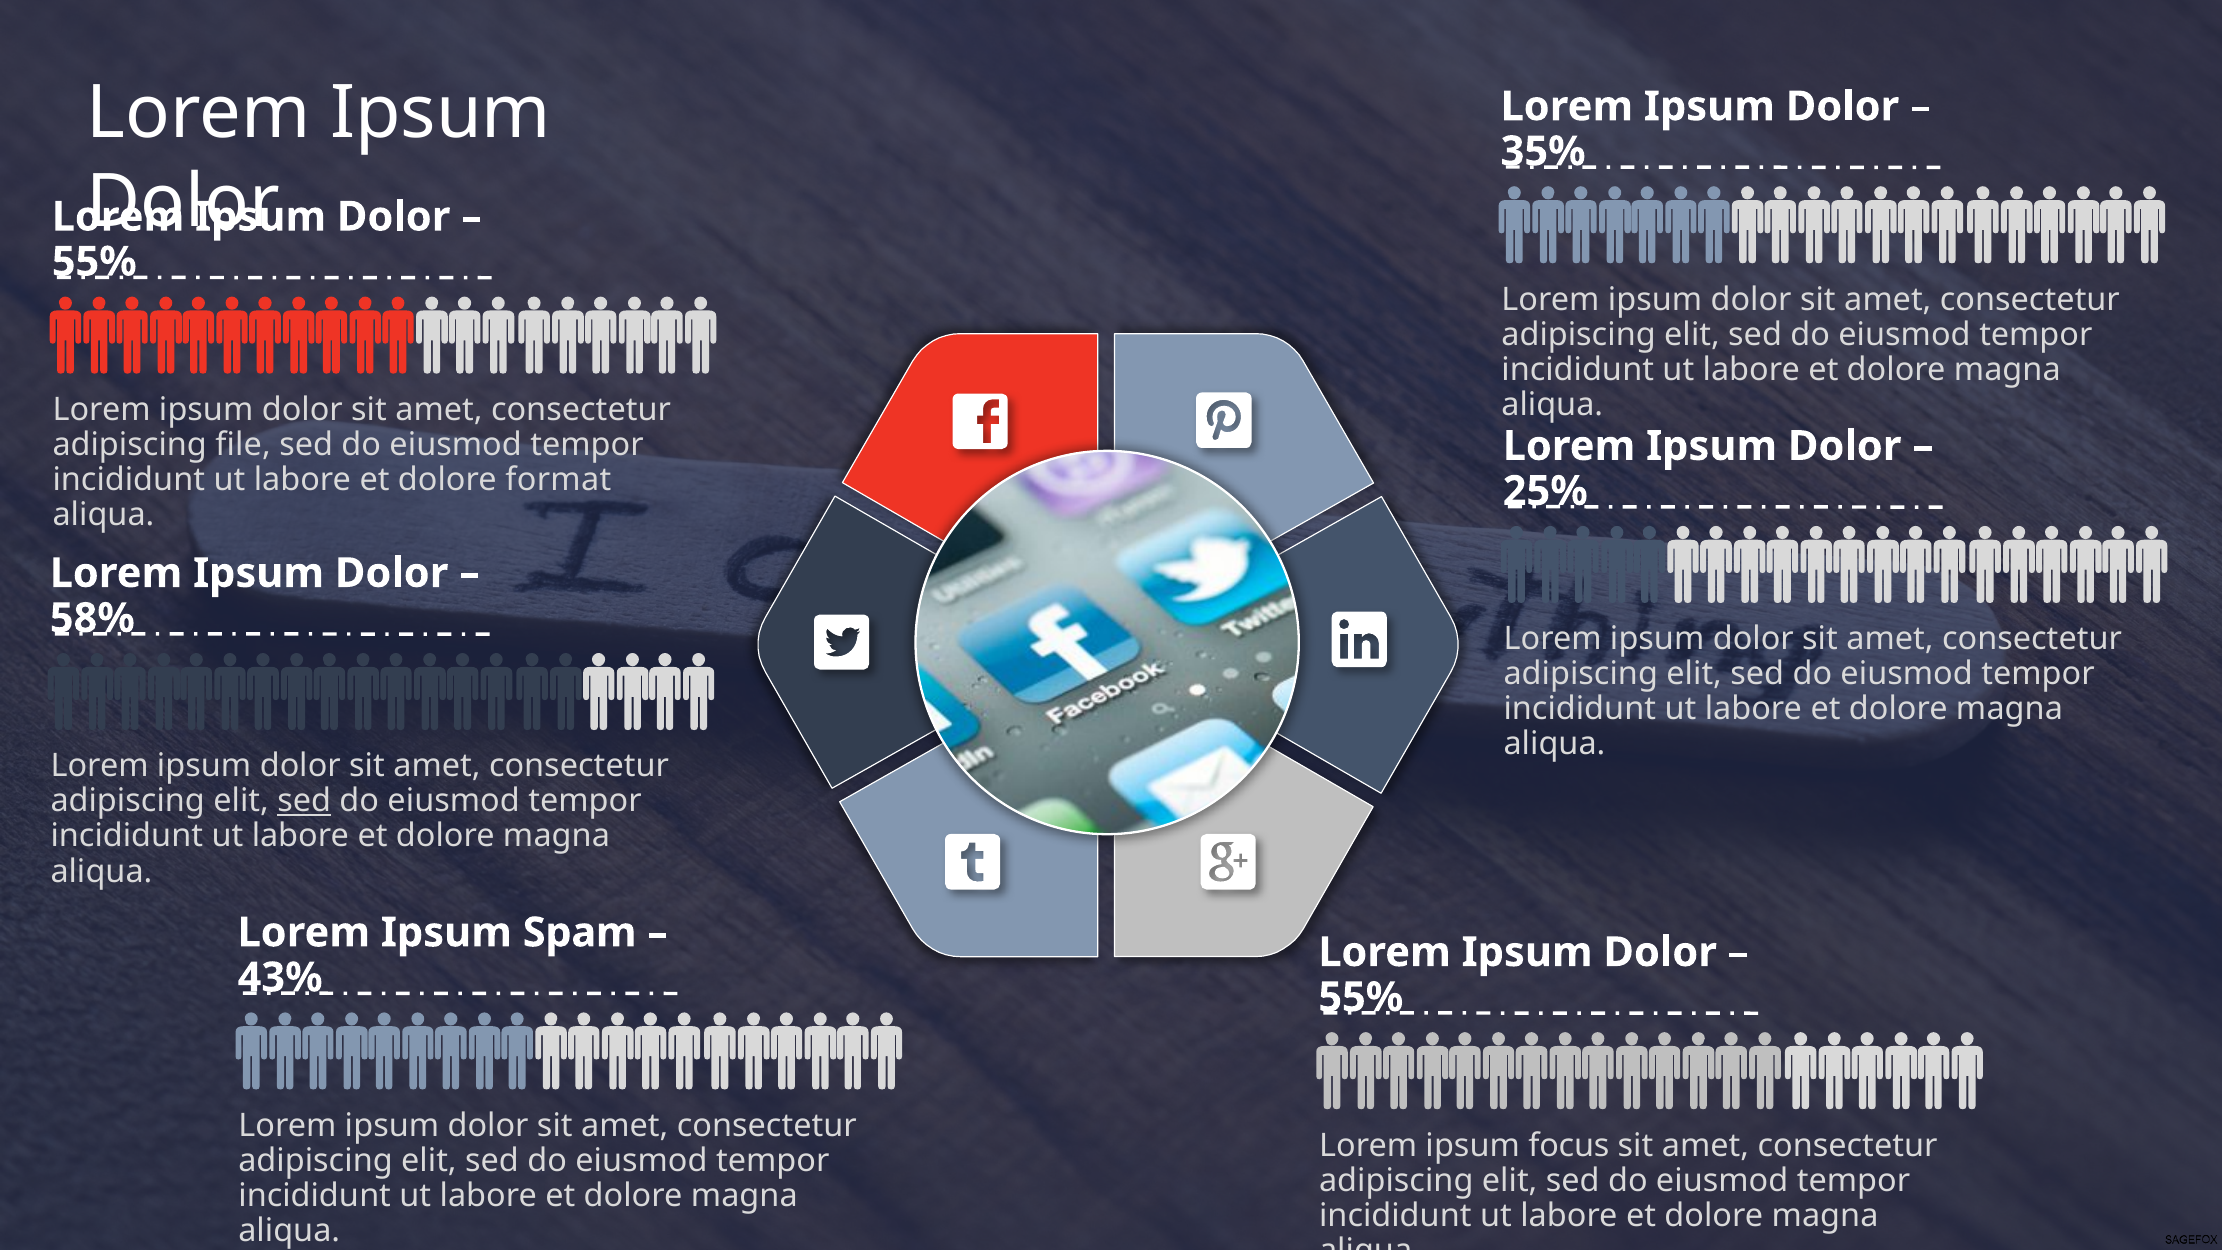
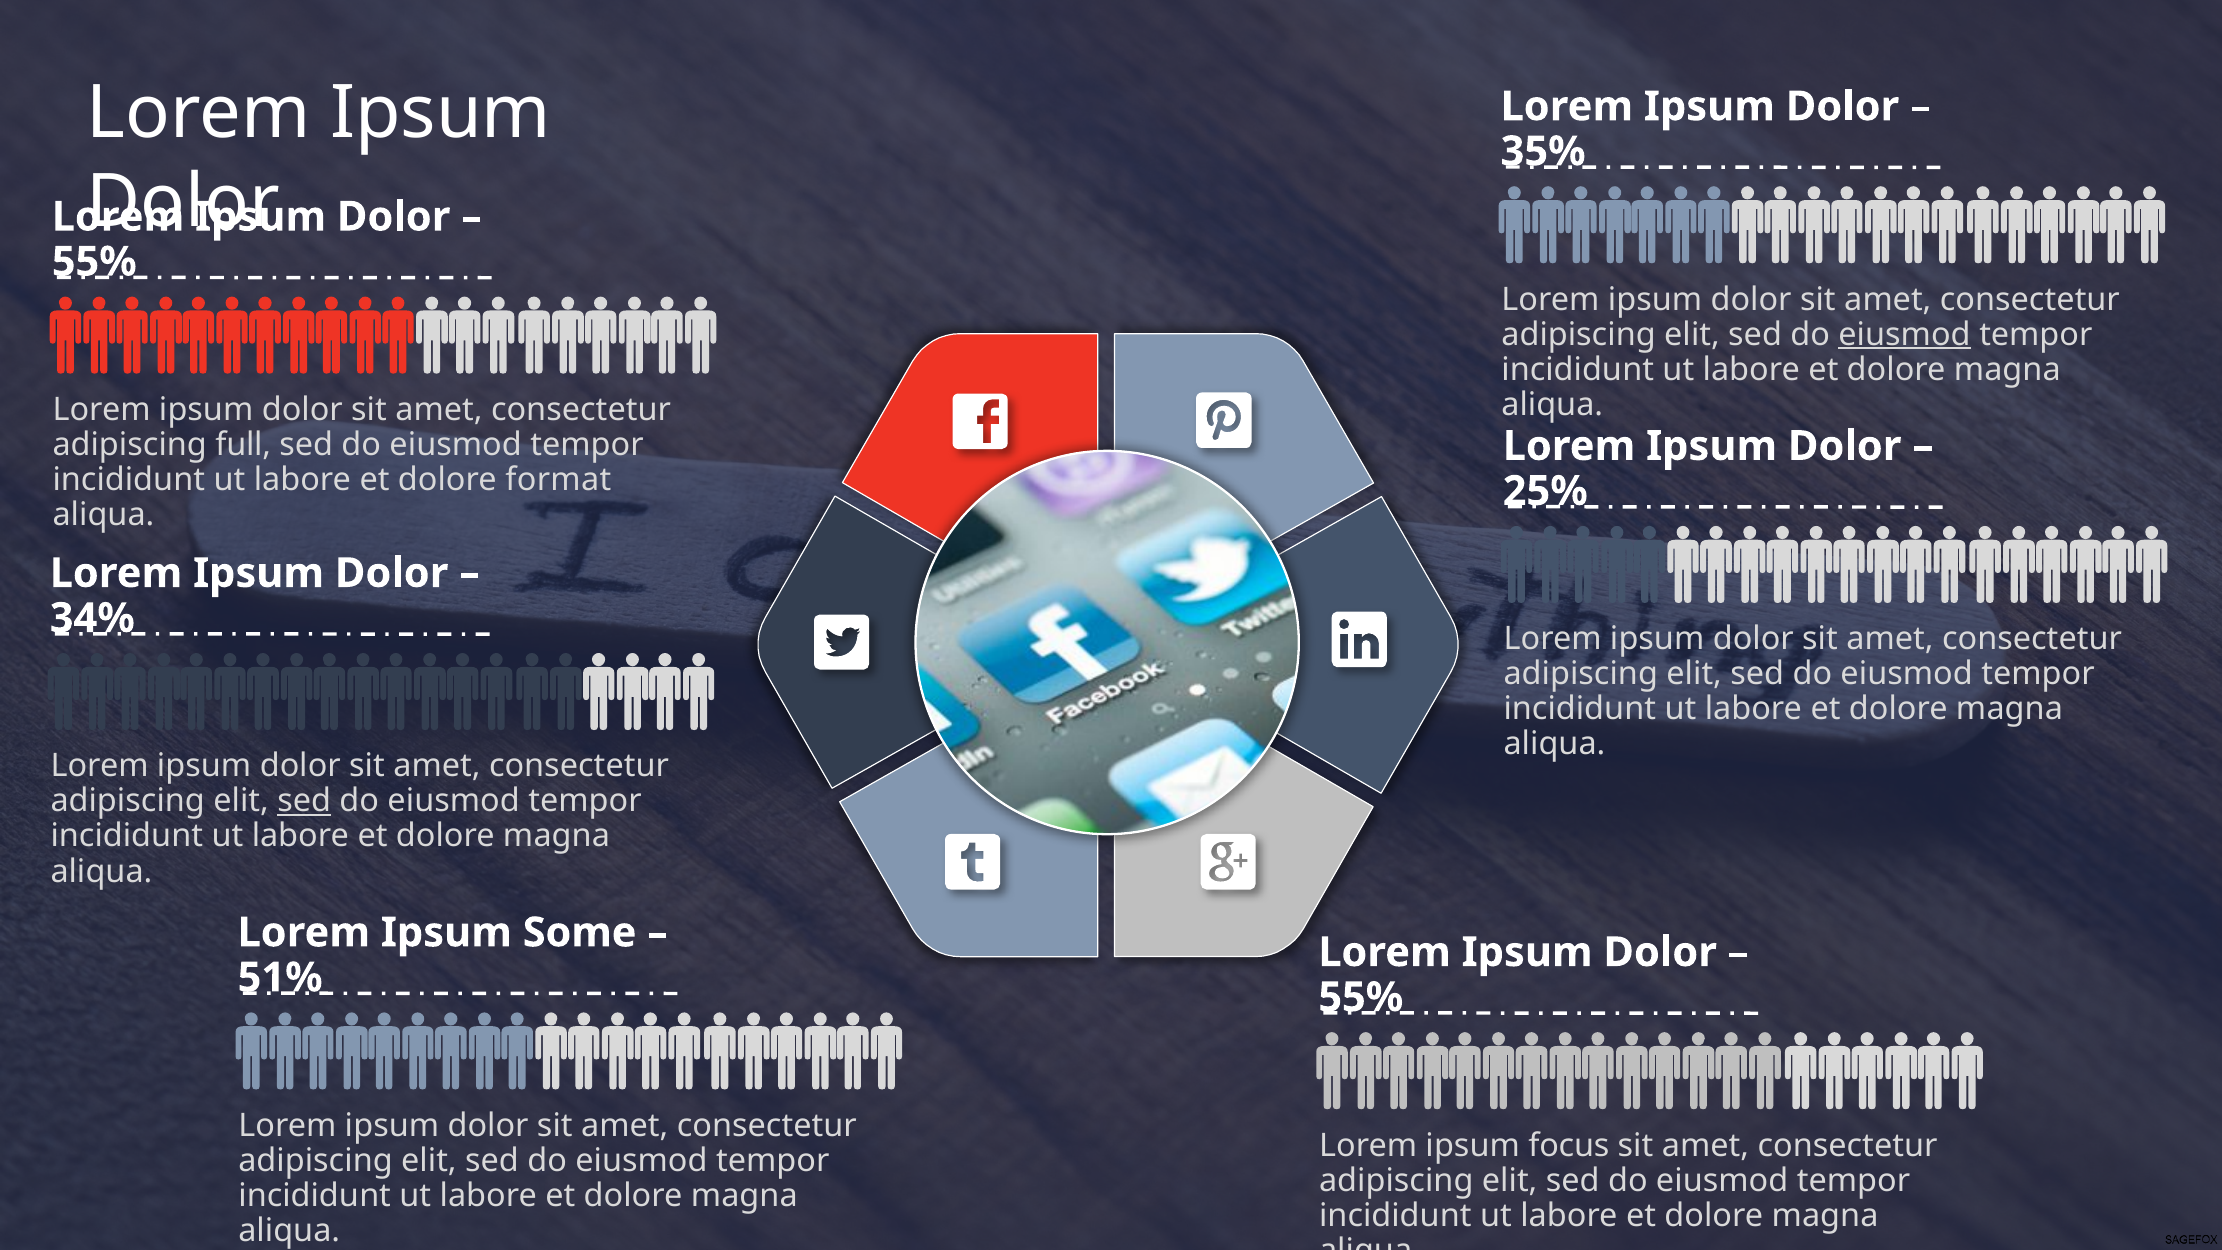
eiusmod underline: none -> present (1904, 334)
file: file -> full (243, 445)
58%: 58% -> 34% (92, 618)
Spam: Spam -> Some (580, 933)
43%: 43% -> 51% (280, 978)
